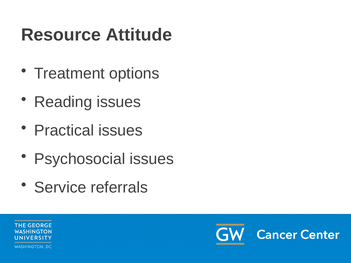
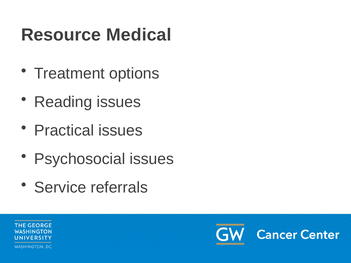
Attitude: Attitude -> Medical (139, 35)
